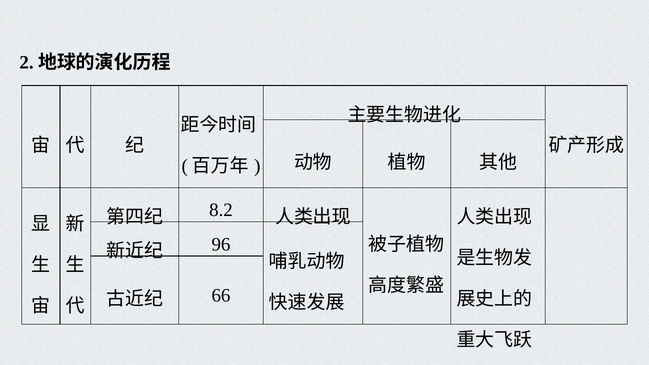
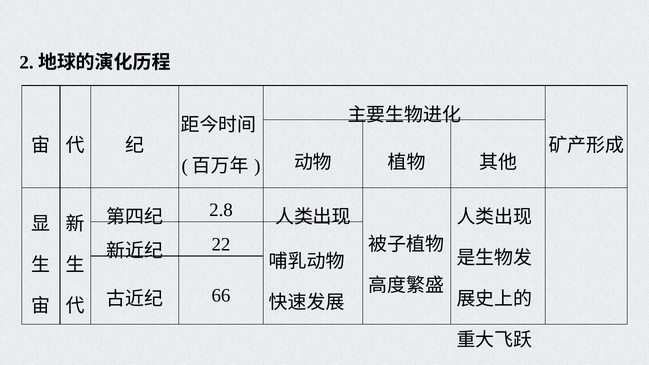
8.2: 8.2 -> 2.8 (221, 210)
96: 96 -> 22 (221, 244)
